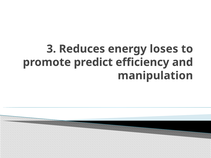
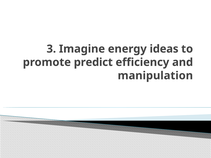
Reduces: Reduces -> Imagine (82, 49)
loses: loses -> ideas (164, 49)
